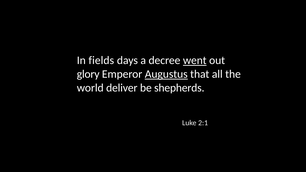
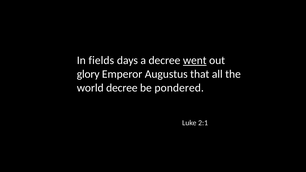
Augustus underline: present -> none (166, 74)
world deliver: deliver -> decree (122, 88)
shepherds: shepherds -> pondered (179, 88)
